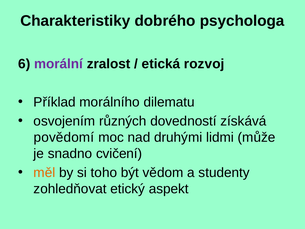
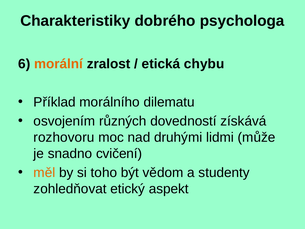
morální colour: purple -> orange (59, 64)
rozvoj: rozvoj -> chybu (204, 64)
povědomí: povědomí -> rozhovoru (64, 137)
